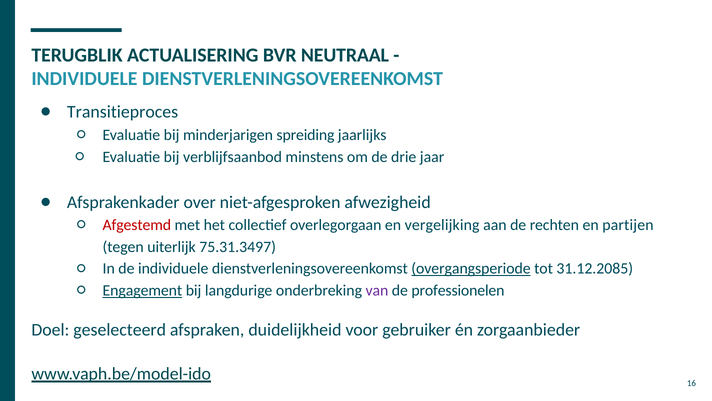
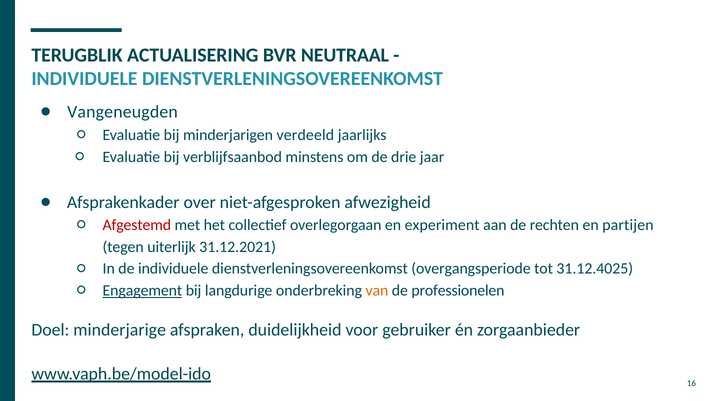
Transitieproces: Transitieproces -> Vangeneugden (122, 112)
spreiding: spreiding -> verdeeld (305, 135)
vergelijking: vergelijking -> experiment (442, 225)
75.31.3497: 75.31.3497 -> 31.12.2021 (238, 247)
overgangsperiode underline: present -> none (471, 268)
31.12.2085: 31.12.2085 -> 31.12.4025 (595, 268)
van colour: purple -> orange (377, 290)
geselecteerd: geselecteerd -> minderjarige (120, 330)
